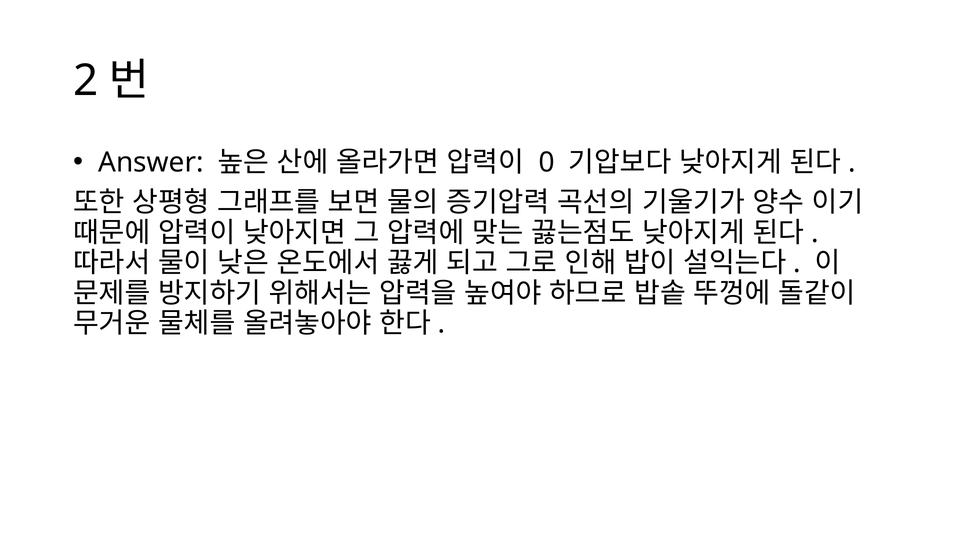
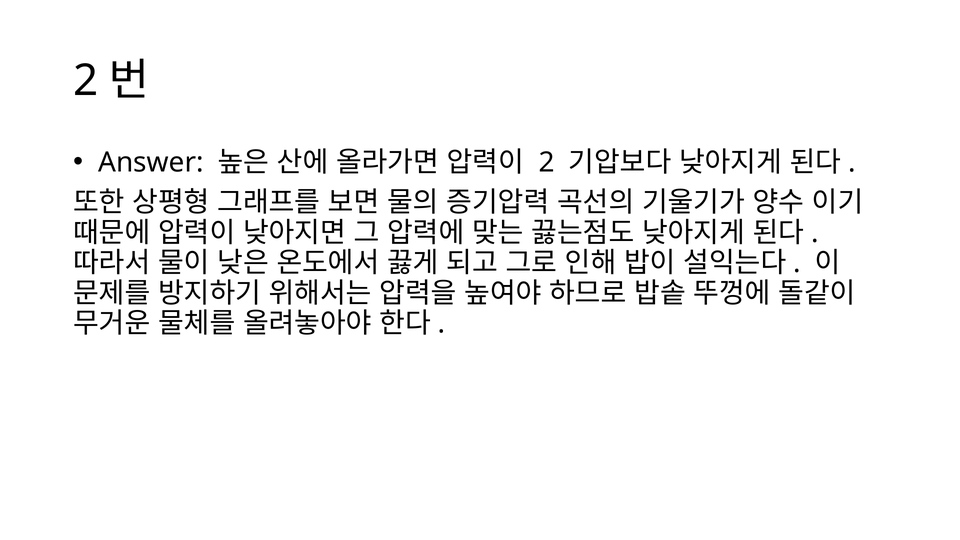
0: 0 -> 2 (547, 162)
